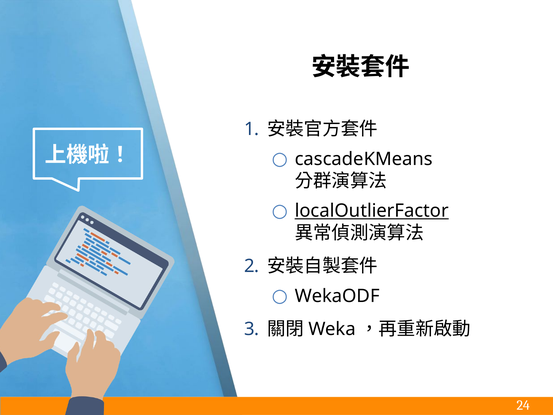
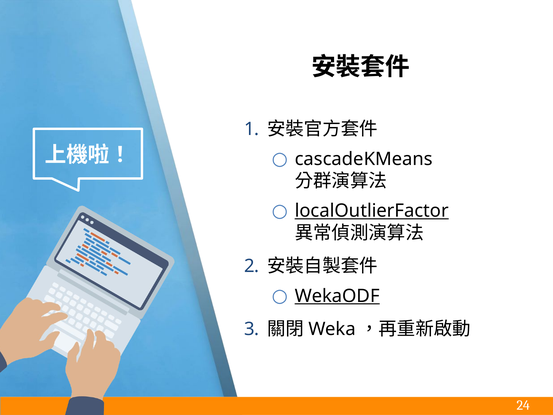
WekaODF underline: none -> present (337, 296)
